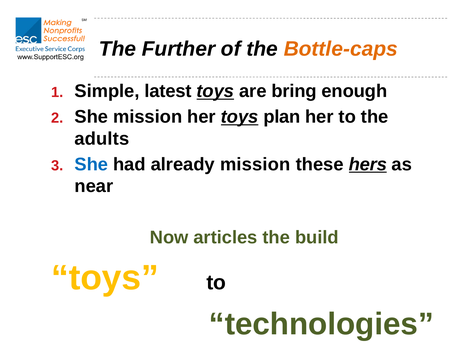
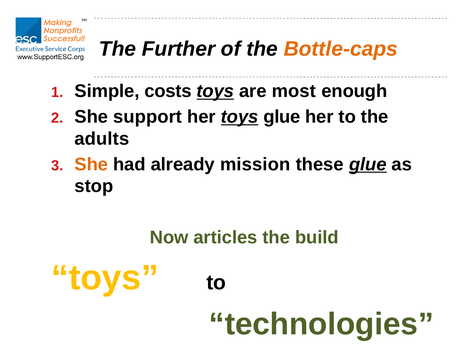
latest: latest -> costs (168, 91)
bring: bring -> most (294, 91)
She mission: mission -> support (148, 117)
toys plan: plan -> glue (282, 117)
She colour: blue -> orange (91, 164)
these hers: hers -> glue (368, 164)
near: near -> stop (94, 186)
